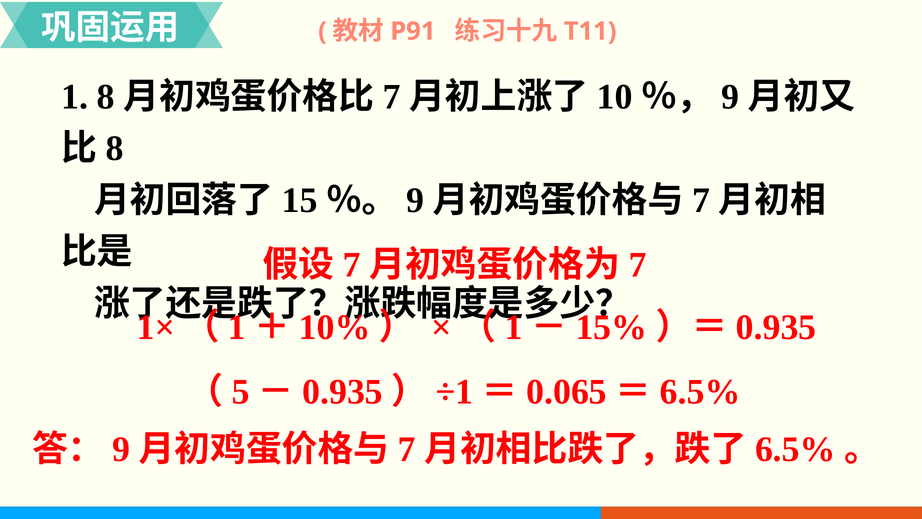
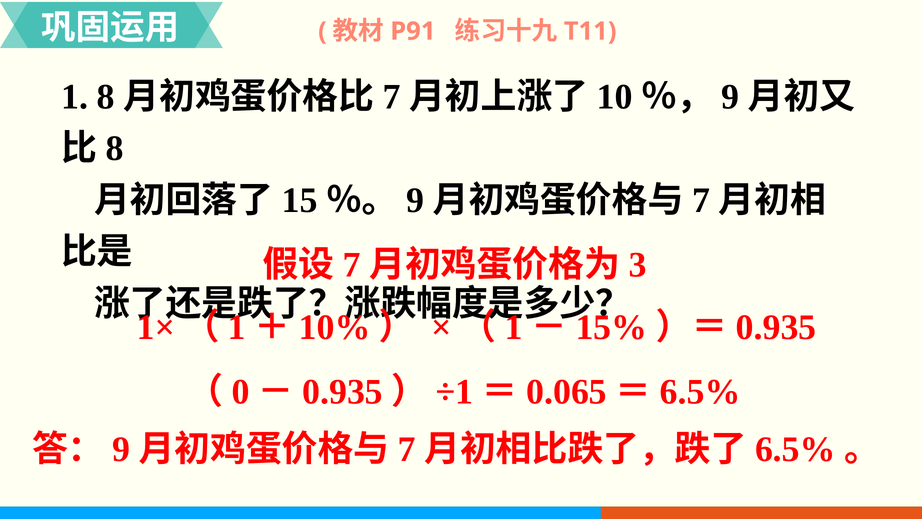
7: 7 -> 3 (637, 265)
5: 5 -> 0 (241, 391)
